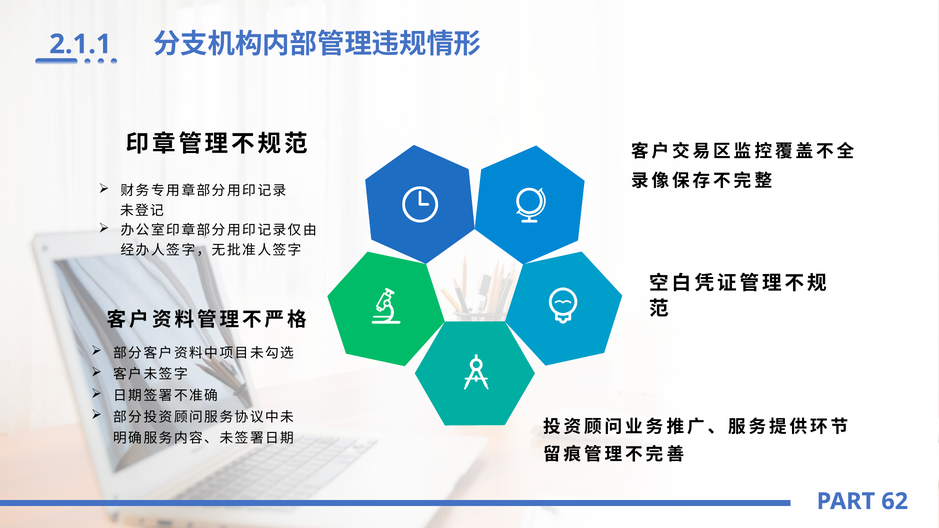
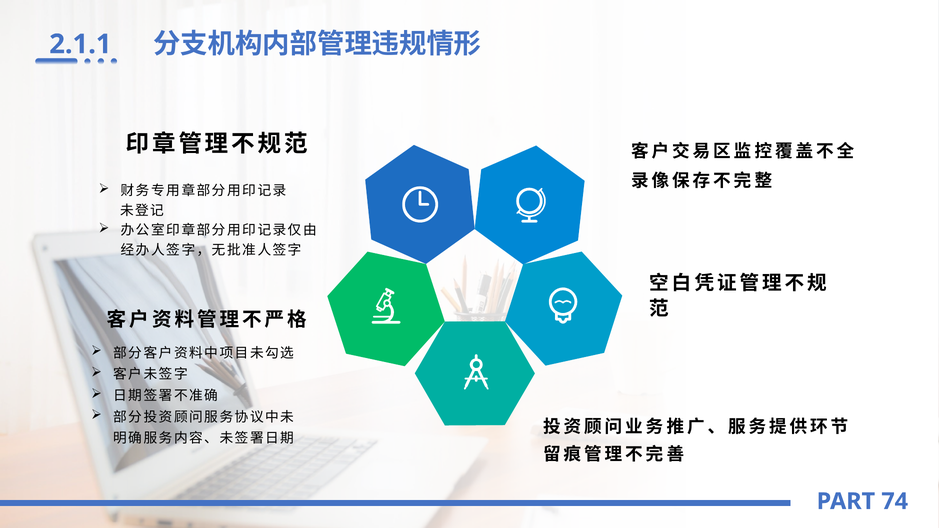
62: 62 -> 74 (895, 502)
